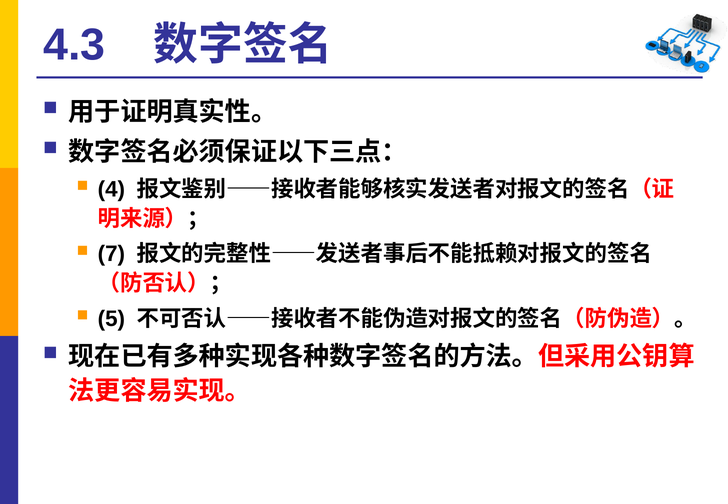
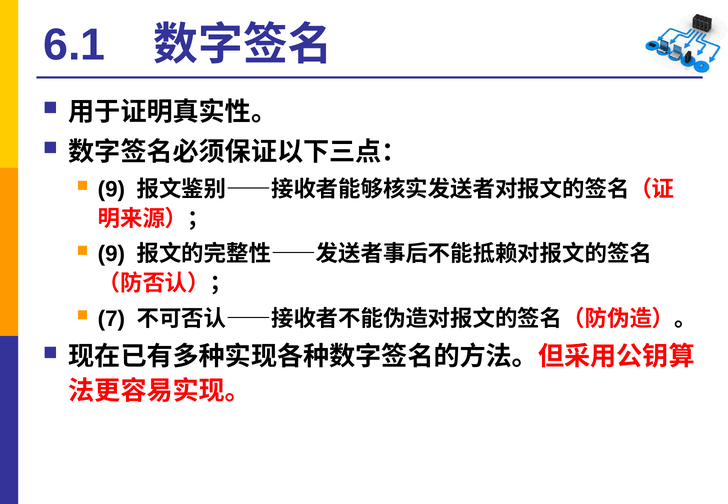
4.3: 4.3 -> 6.1 (74, 45)
4: 4 -> 9 (111, 189)
7: 7 -> 9 (111, 254)
5: 5 -> 7 (111, 319)
